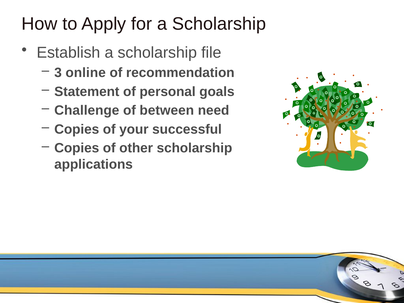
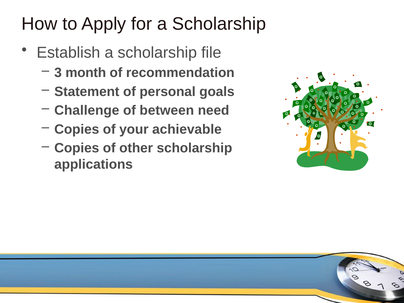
online: online -> month (86, 73)
successful: successful -> achievable (187, 129)
